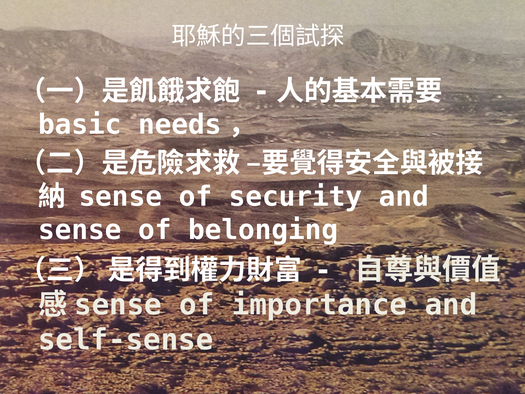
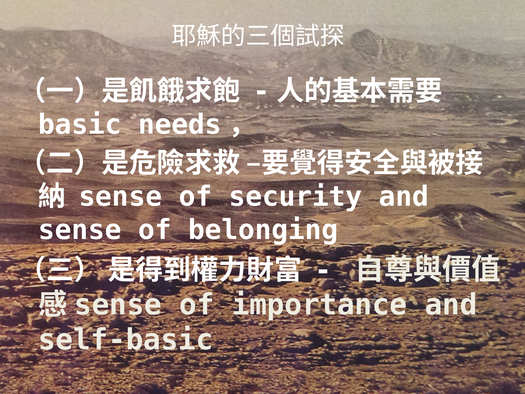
self-sense: self-sense -> self-basic (126, 340)
